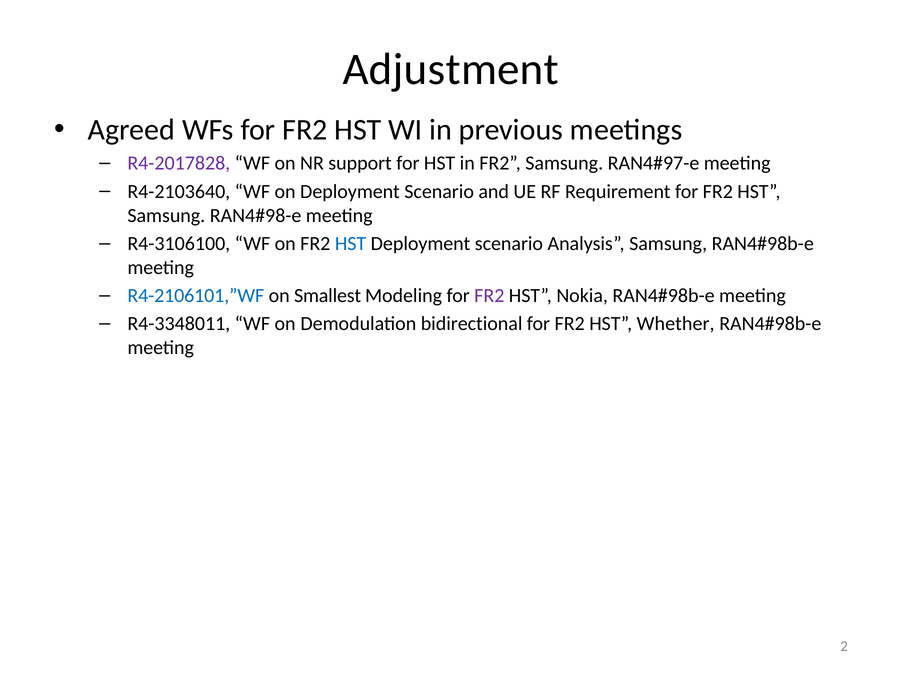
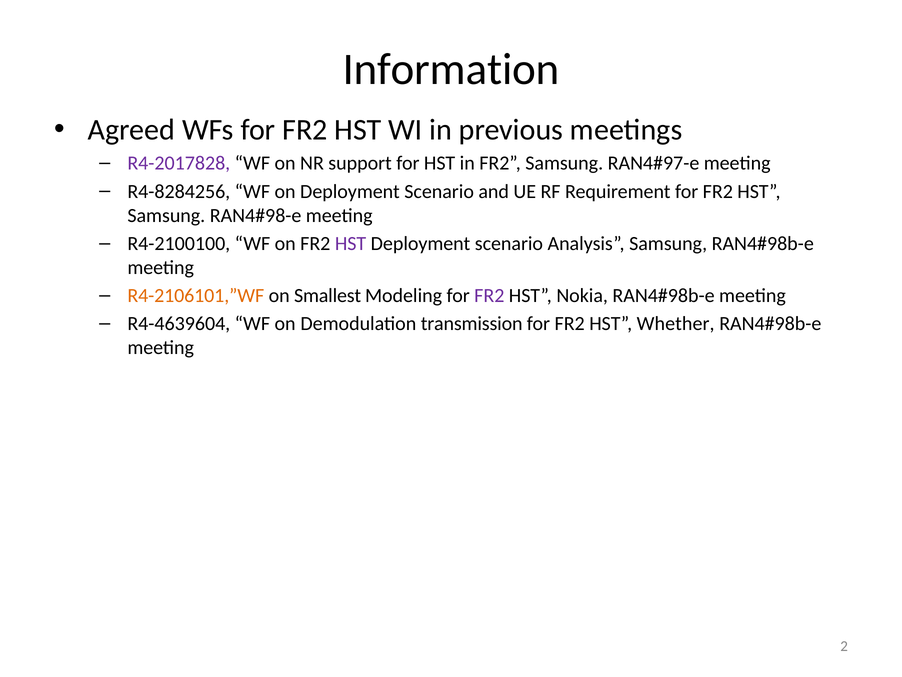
Adjustment: Adjustment -> Information (451, 69)
R4-2103640: R4-2103640 -> R4-8284256 (179, 191)
R4-3106100: R4-3106100 -> R4-2100100 (179, 243)
HST colour: blue -> purple (351, 243)
R4-2106101,”WF colour: blue -> orange (196, 295)
R4-3348011: R4-3348011 -> R4-4639604 (179, 324)
bidirectional: bidirectional -> transmission (472, 324)
